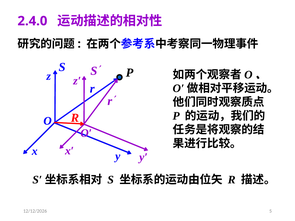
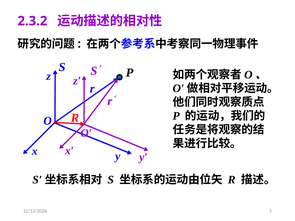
2.4.0: 2.4.0 -> 2.3.2 (32, 21)
